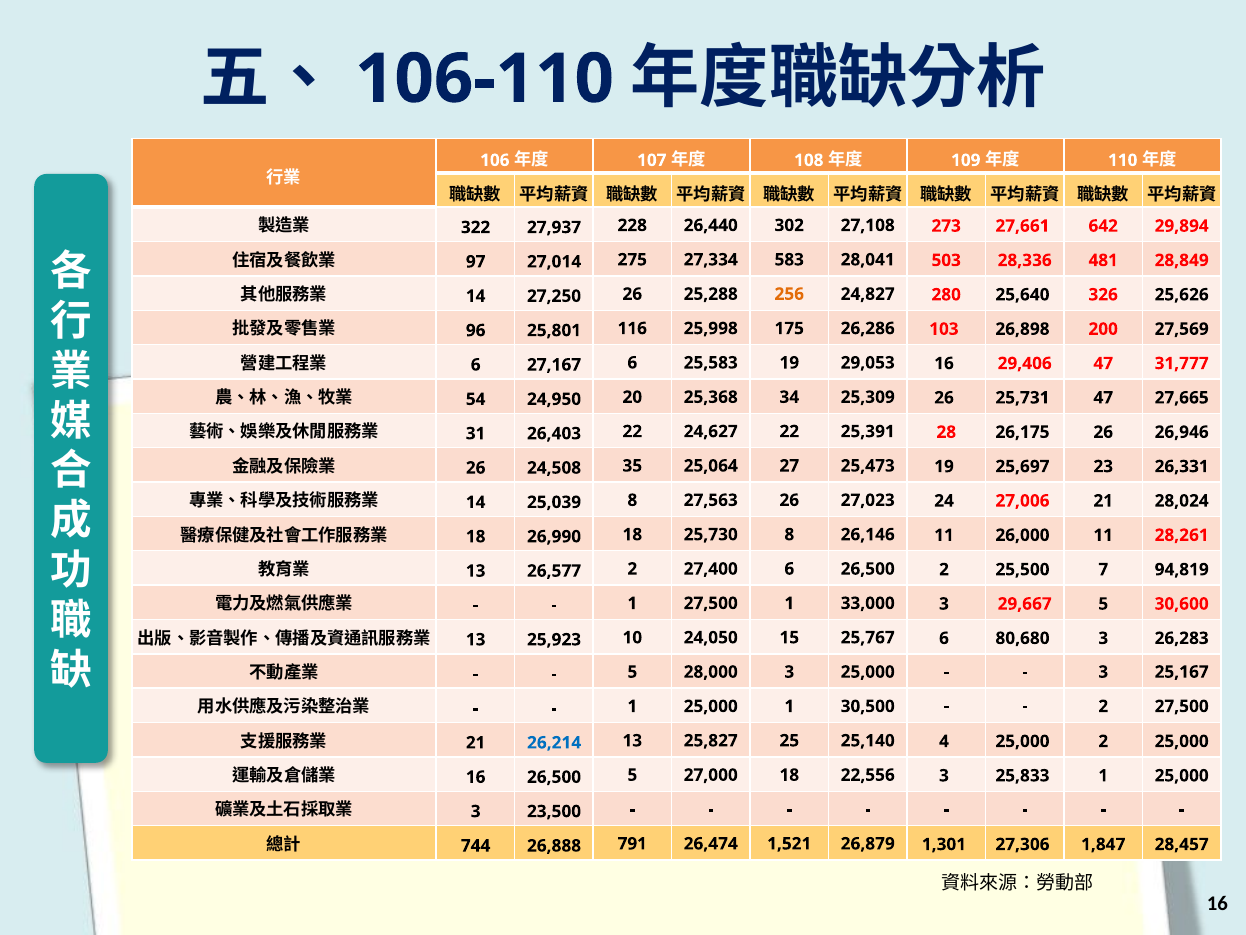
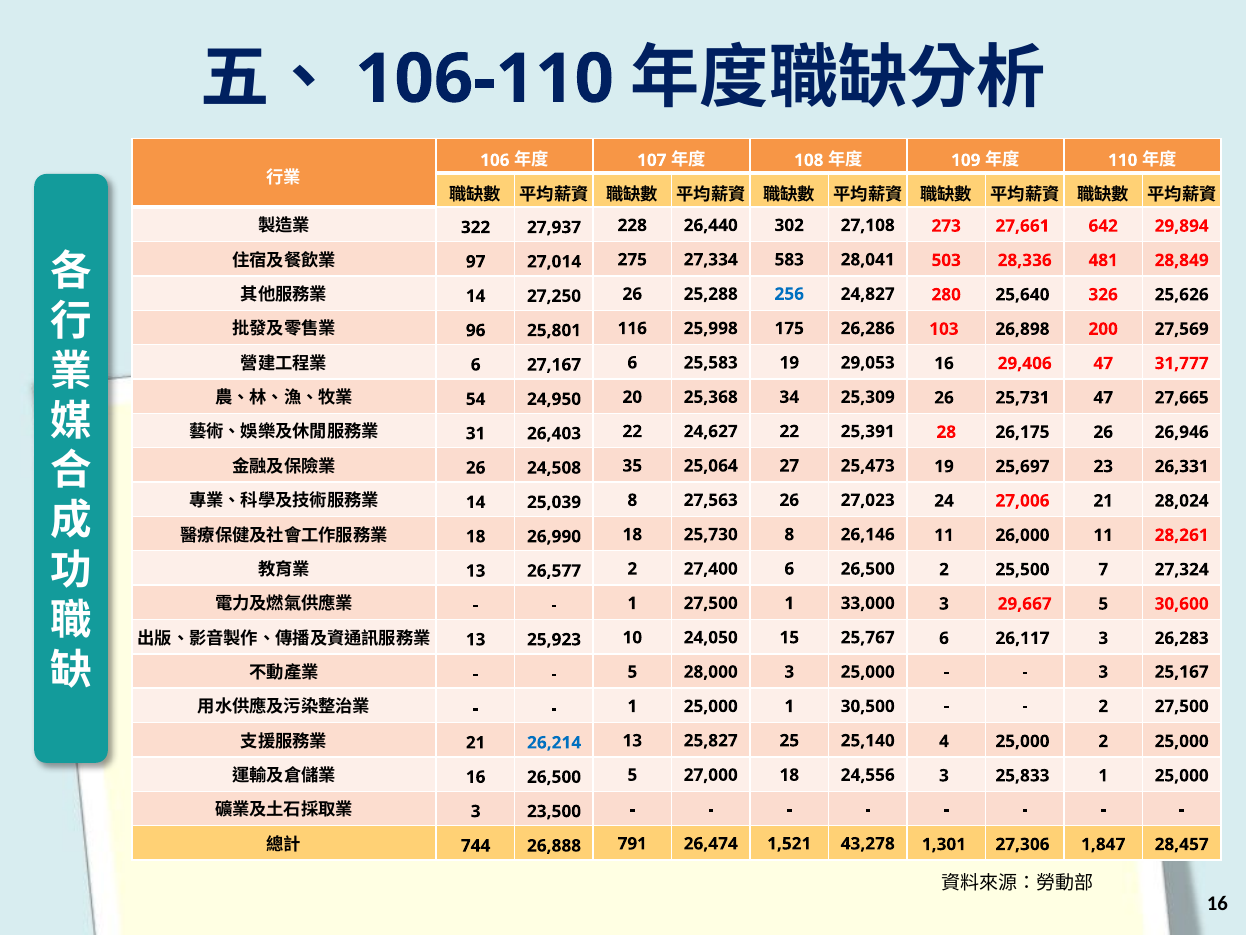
256 colour: orange -> blue (789, 294)
94,819: 94,819 -> 27,324 (1182, 569)
80,680: 80,680 -> 26,117 (1023, 638)
22,556: 22,556 -> 24,556 (868, 775)
26,879: 26,879 -> 43,278 (868, 843)
